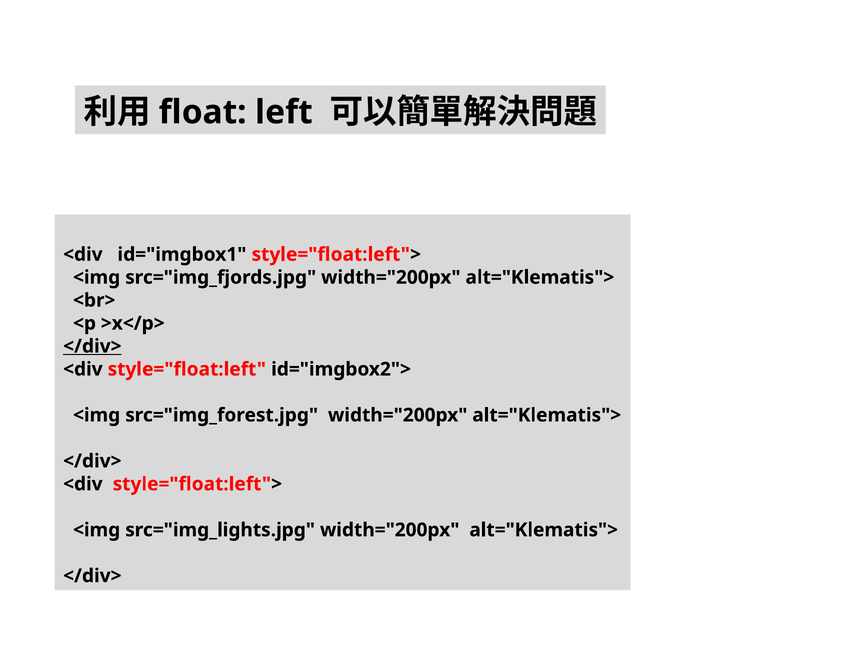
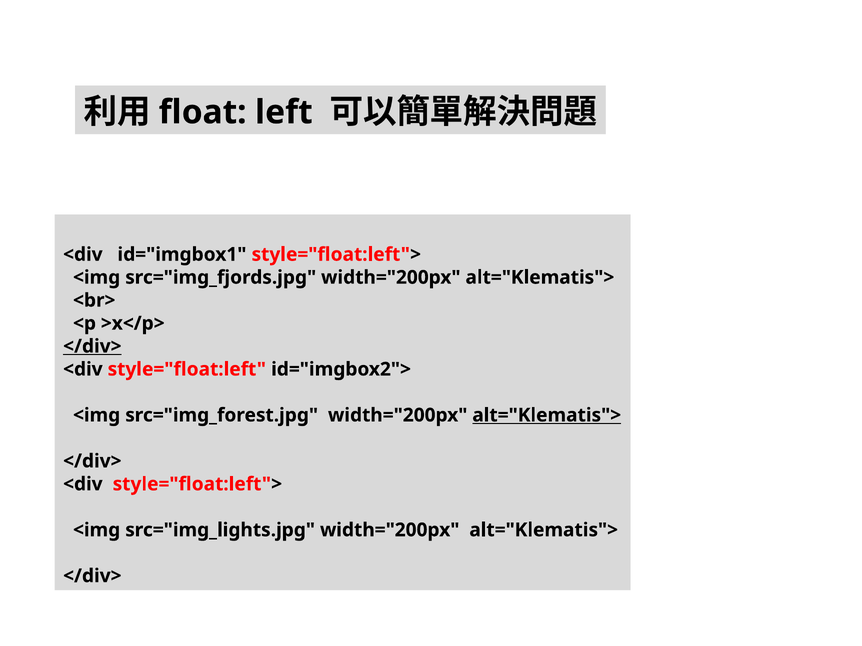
alt="Klematis"> underline: none -> present (547, 415)
